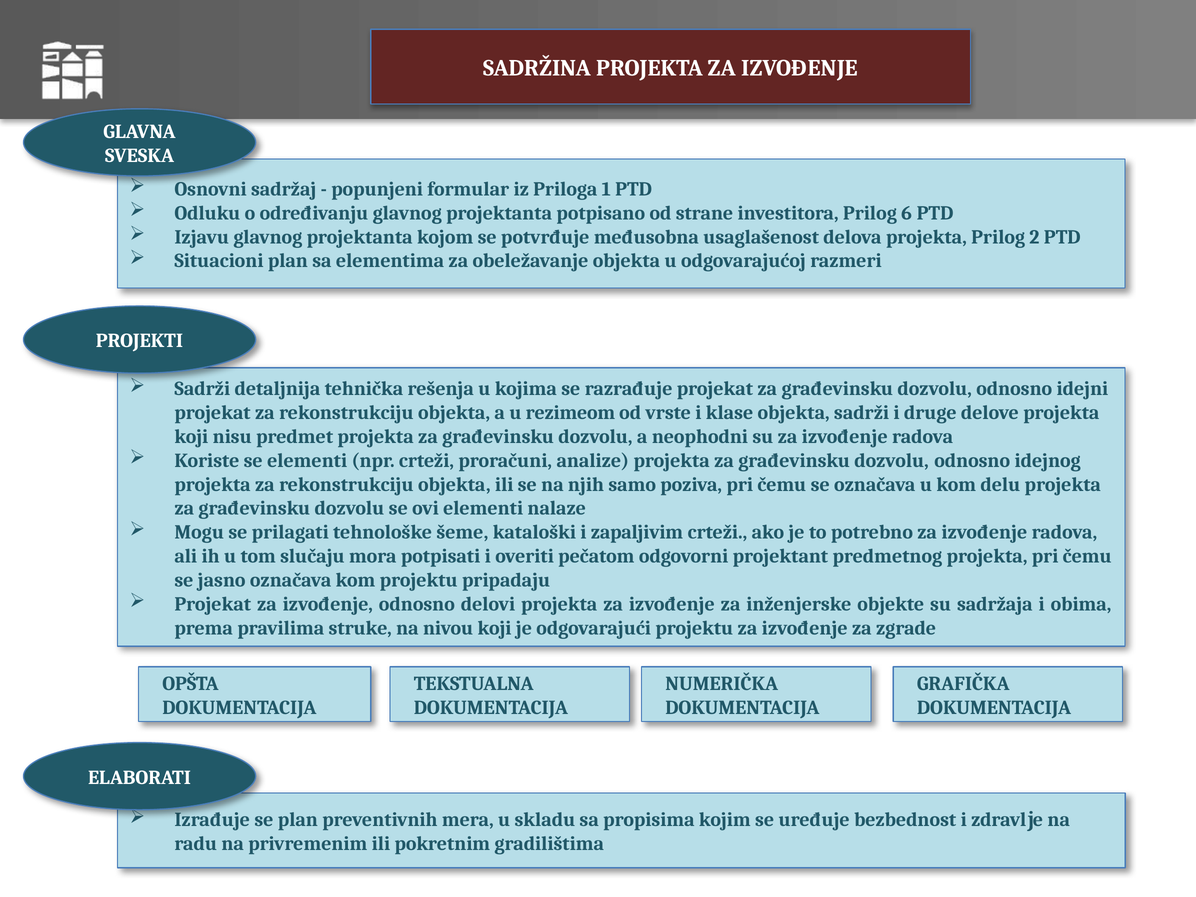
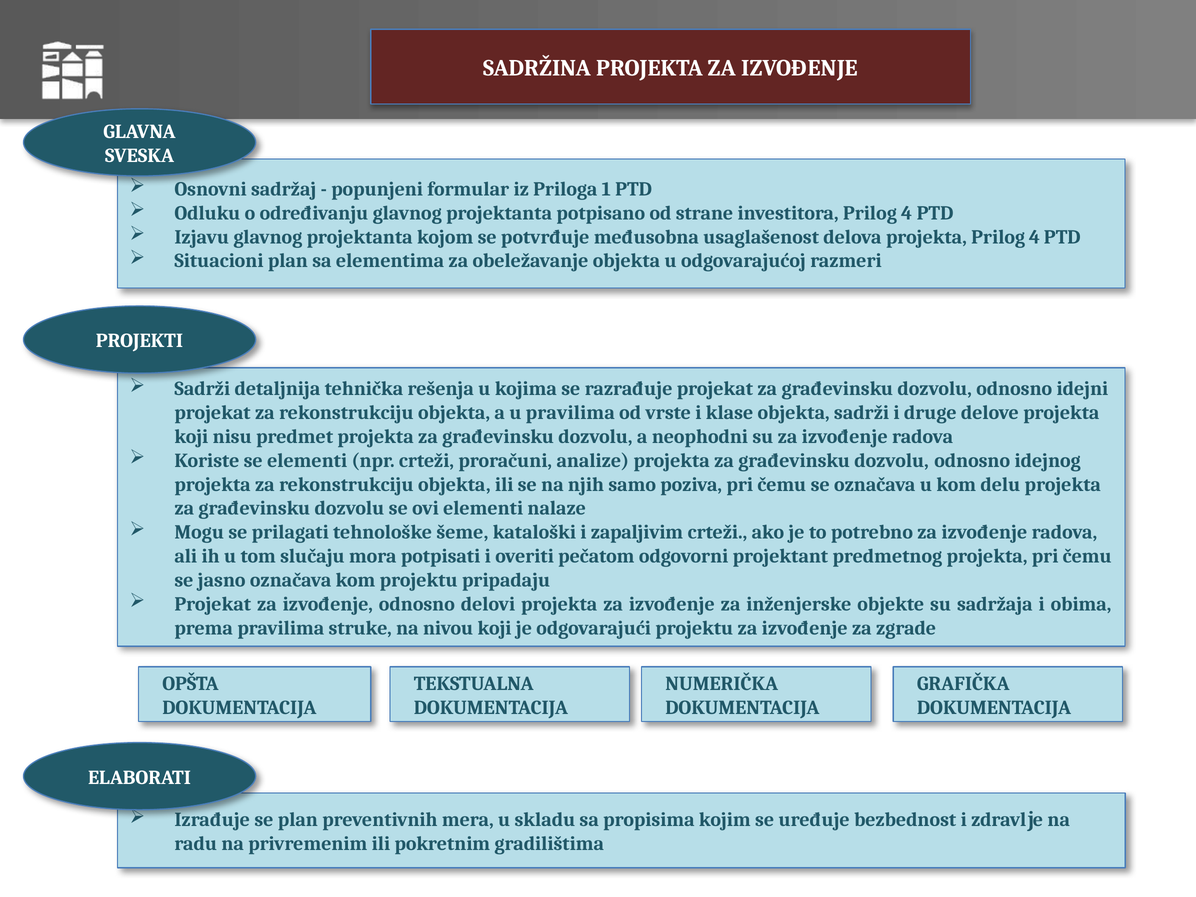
investitora Prilog 6: 6 -> 4 (907, 213)
projekta Prilog 2: 2 -> 4 (1034, 237)
u rezimeom: rezimeom -> pravilima (570, 413)
